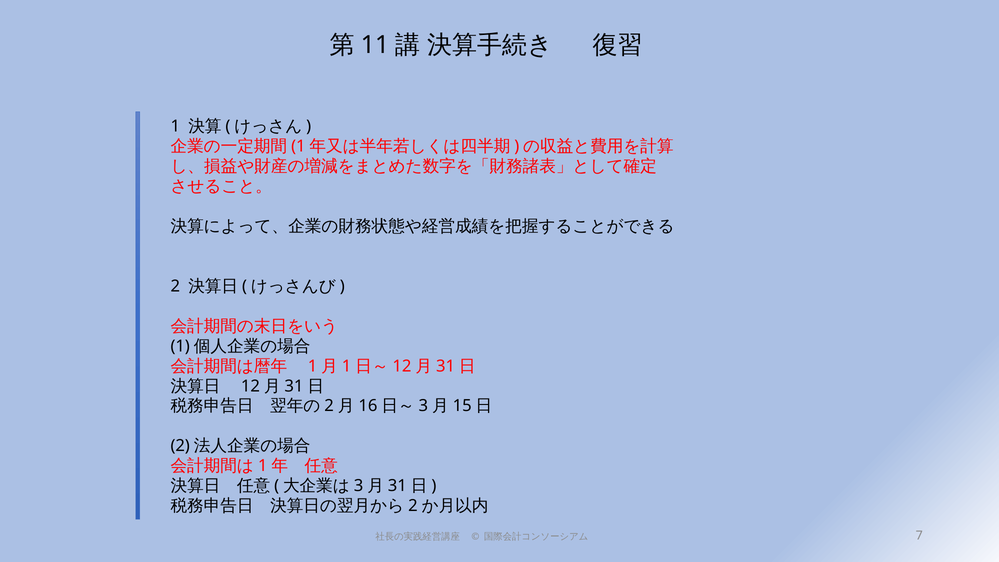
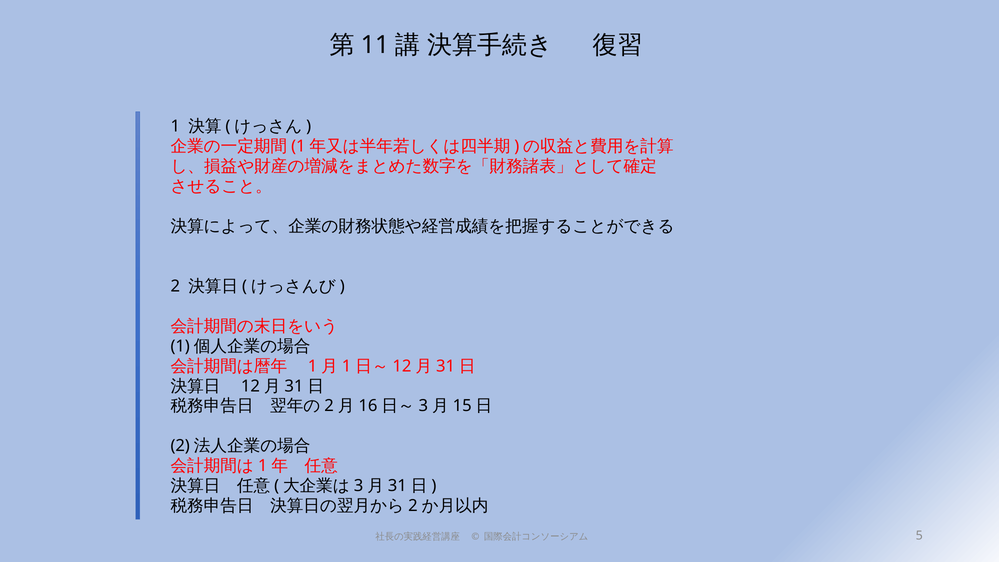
7: 7 -> 5 (919, 536)
